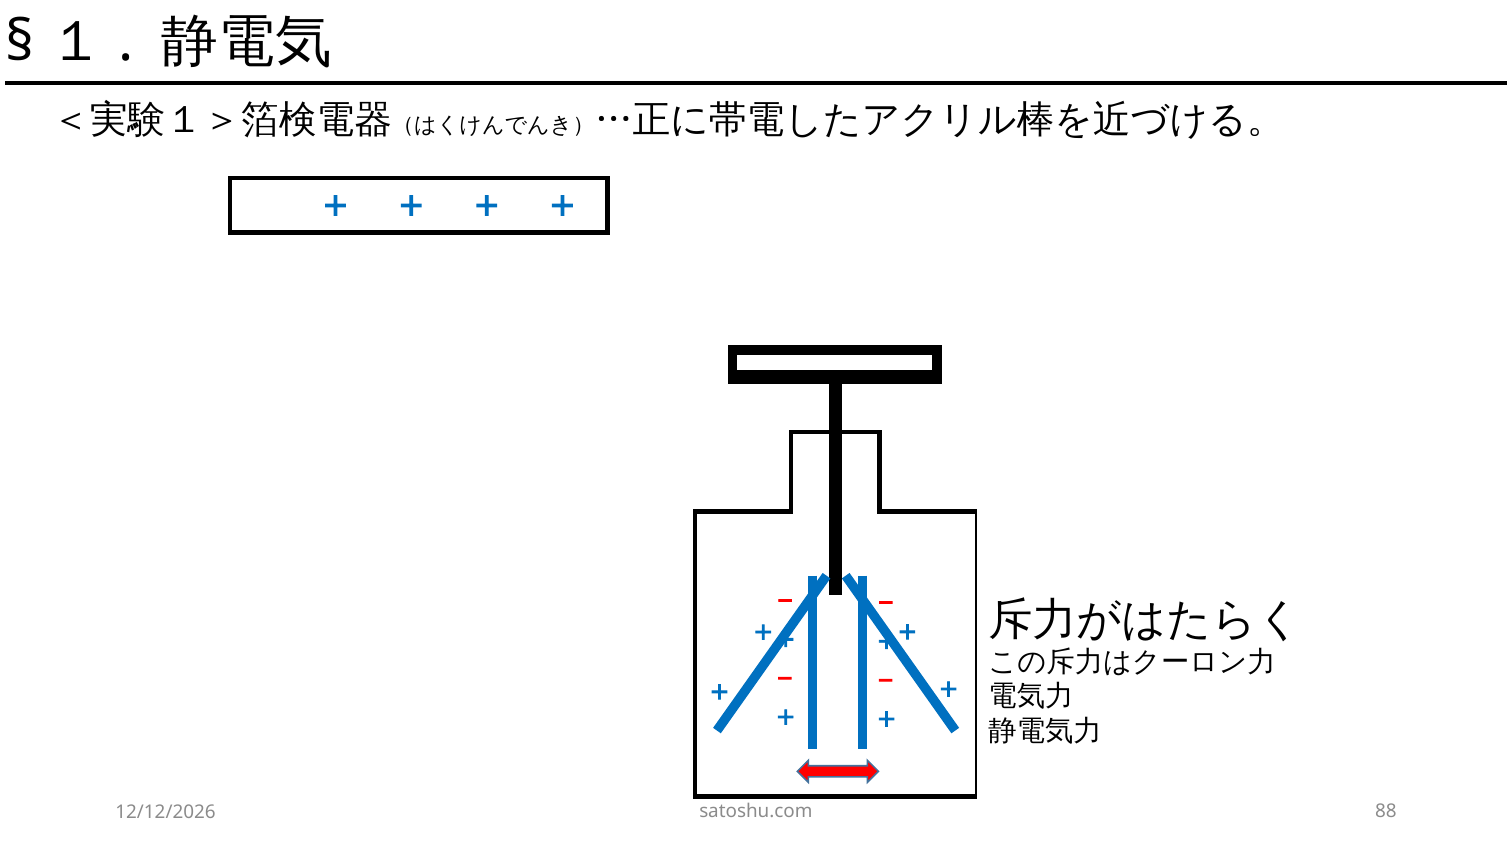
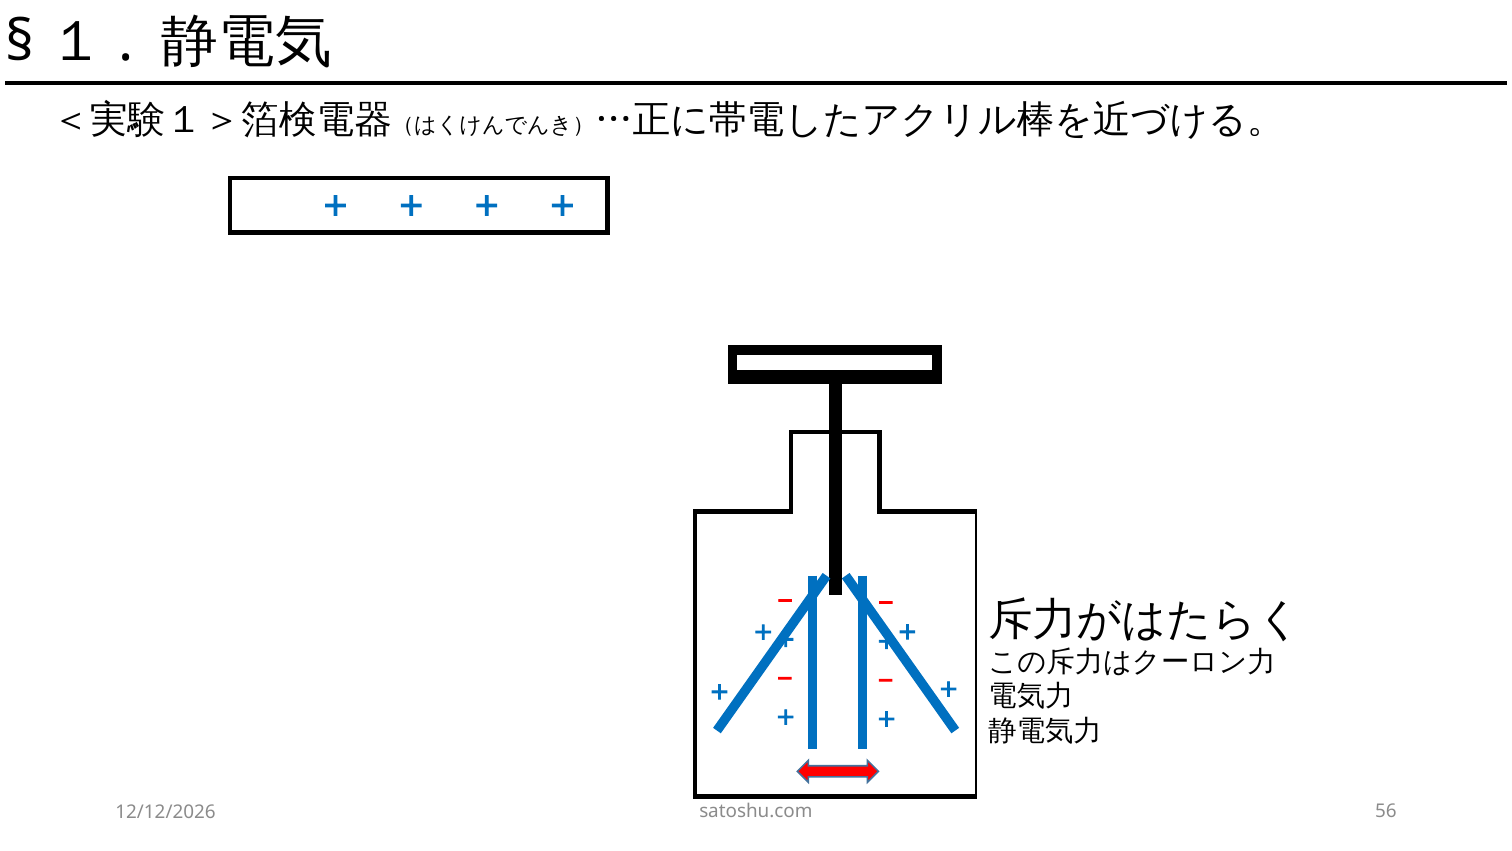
88: 88 -> 56 (1386, 811)
